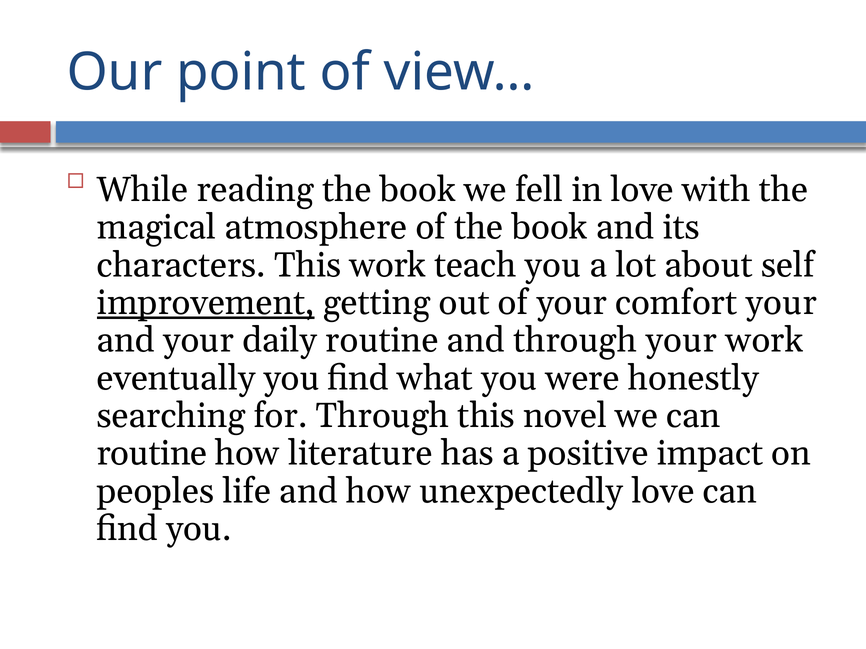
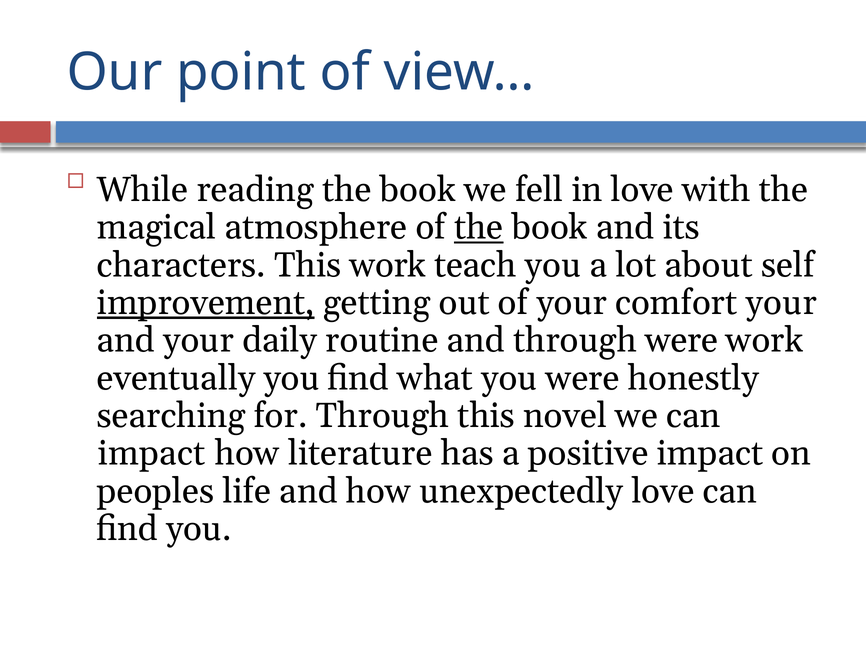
the underline: none -> present (479, 228)
through your: your -> were (682, 341)
routine: routine -> impact (152, 454)
